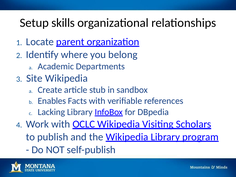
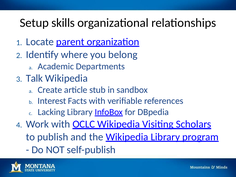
Site: Site -> Talk (34, 78)
Enables: Enables -> Interest (52, 101)
